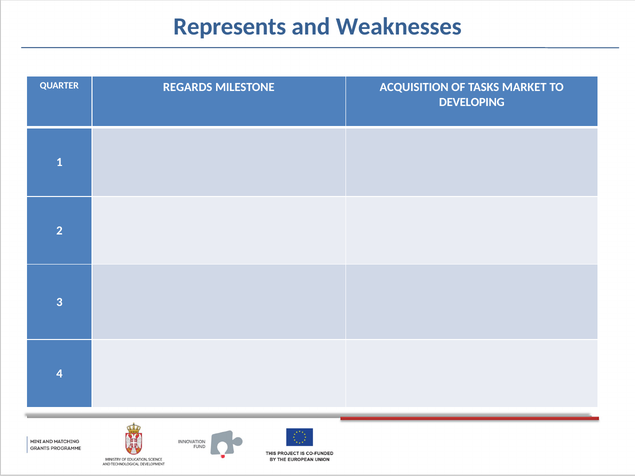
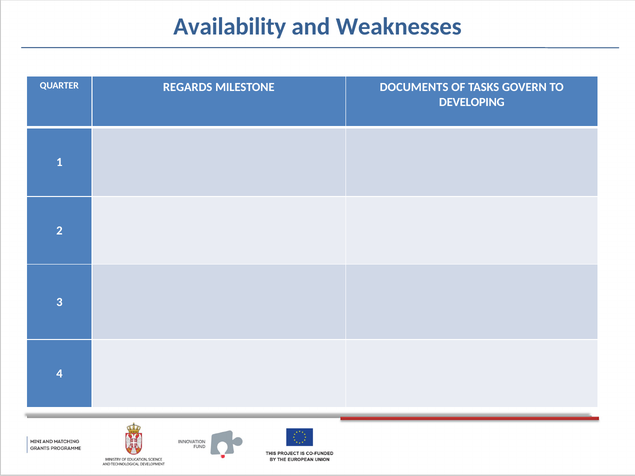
Represents: Represents -> Availability (230, 27)
ACQUISITION: ACQUISITION -> DOCUMENTS (414, 87)
MARKET: MARKET -> GOVERN (524, 87)
